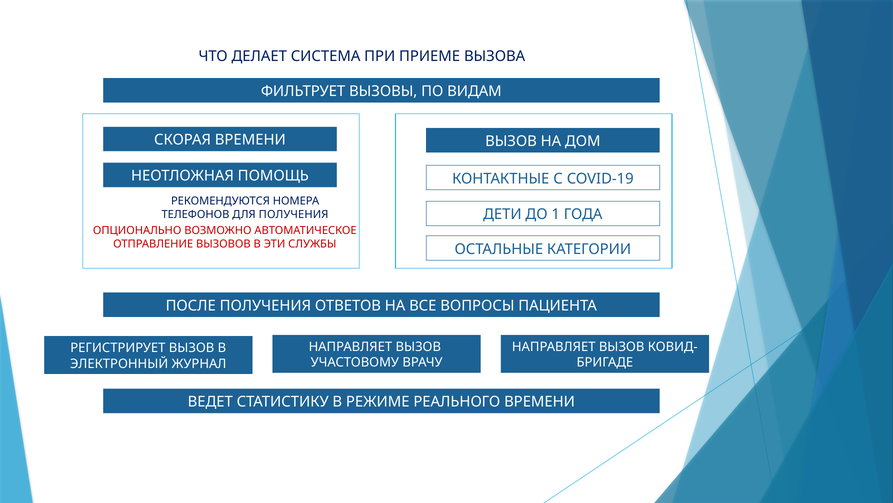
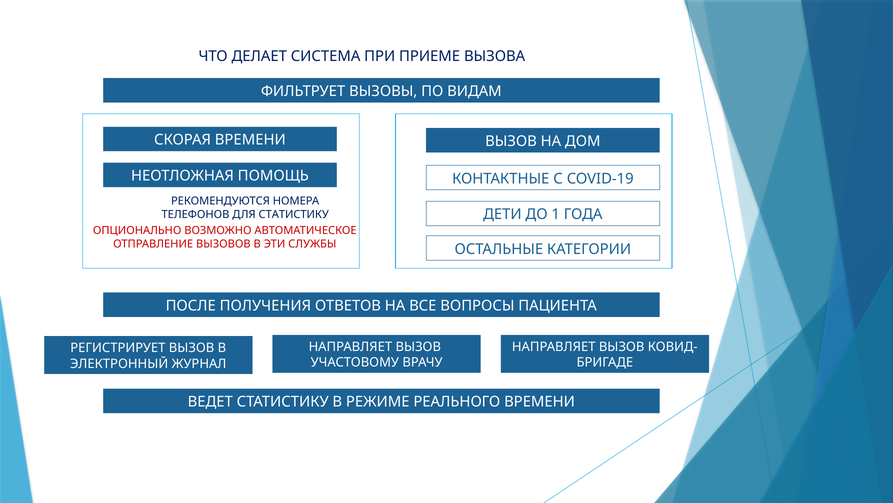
ДЛЯ ПОЛУЧЕНИЯ: ПОЛУЧЕНИЯ -> СТАТИСТИКУ (294, 214)
